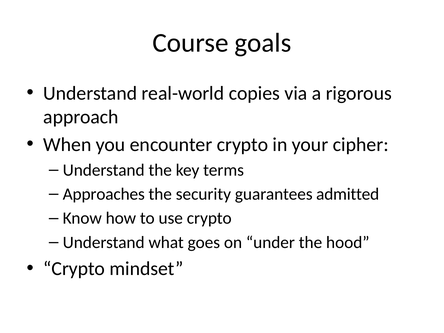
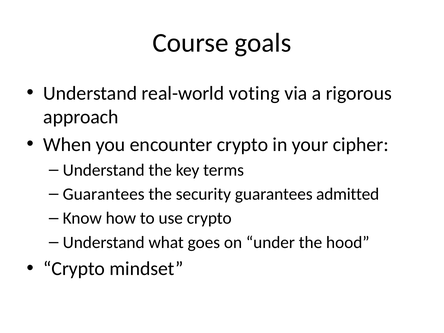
copies: copies -> voting (254, 93)
Approaches: Approaches -> Guarantees (104, 194)
